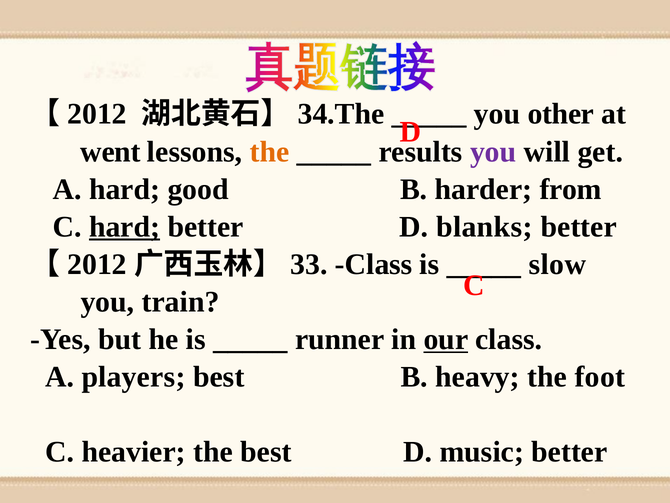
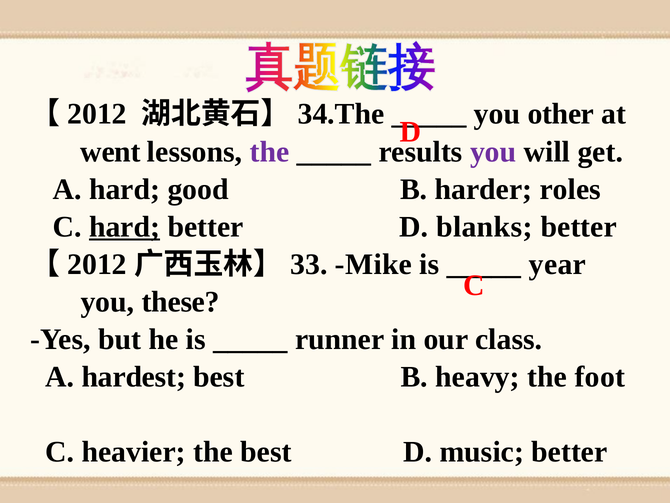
the colour: orange -> purple (269, 152)
from: from -> roles (570, 189)
Class: Class -> Mike (374, 264)
slow: slow -> year (557, 264)
train: train -> these (181, 302)
our underline: present -> none (446, 339)
players: players -> hardest (134, 377)
